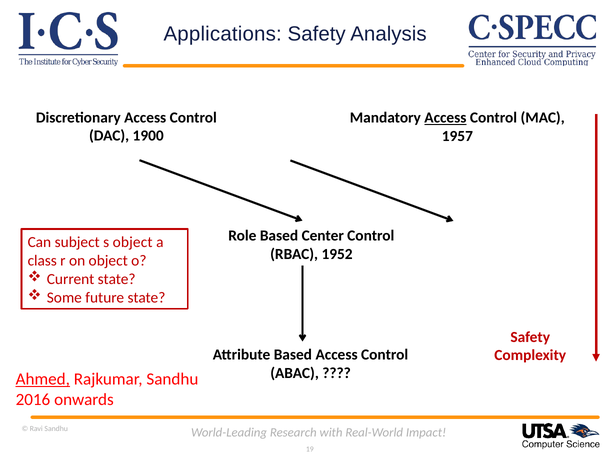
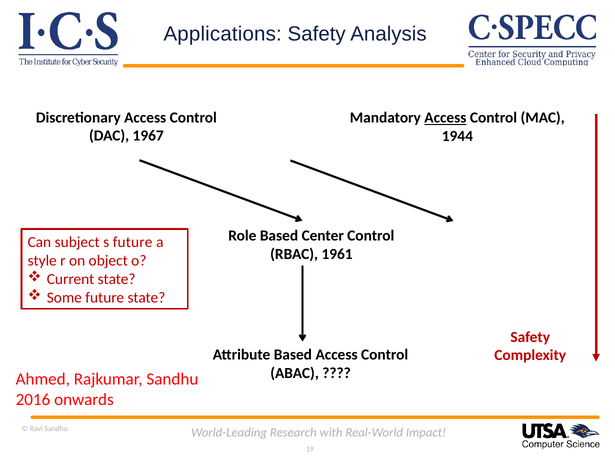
1900: 1900 -> 1967 (148, 136)
1957: 1957 -> 1944 (457, 136)
s object: object -> future (133, 242)
1952: 1952 -> 1961 (337, 254)
class: class -> style (42, 261)
Ahmed underline: present -> none (43, 379)
